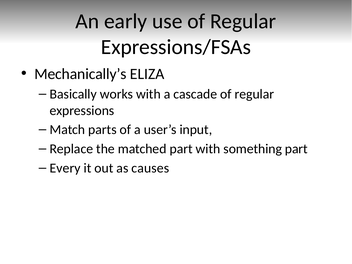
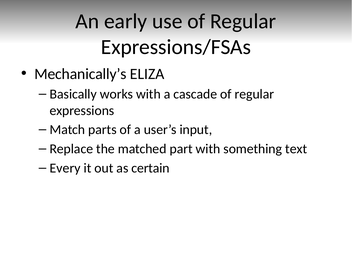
something part: part -> text (296, 149)
causes: causes -> certain (150, 168)
